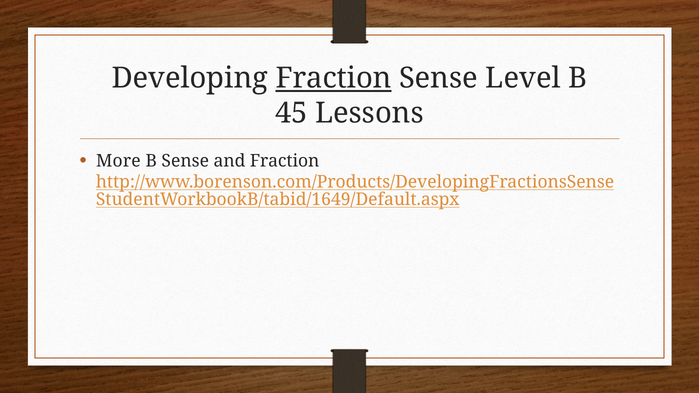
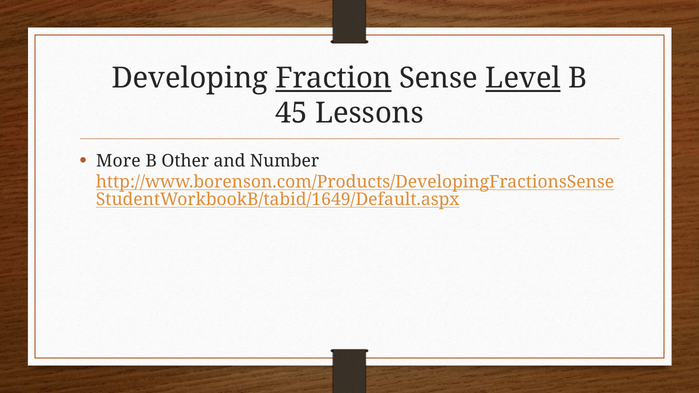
Level underline: none -> present (523, 78)
B Sense: Sense -> Other (185, 161)
and Fraction: Fraction -> Number (285, 161)
